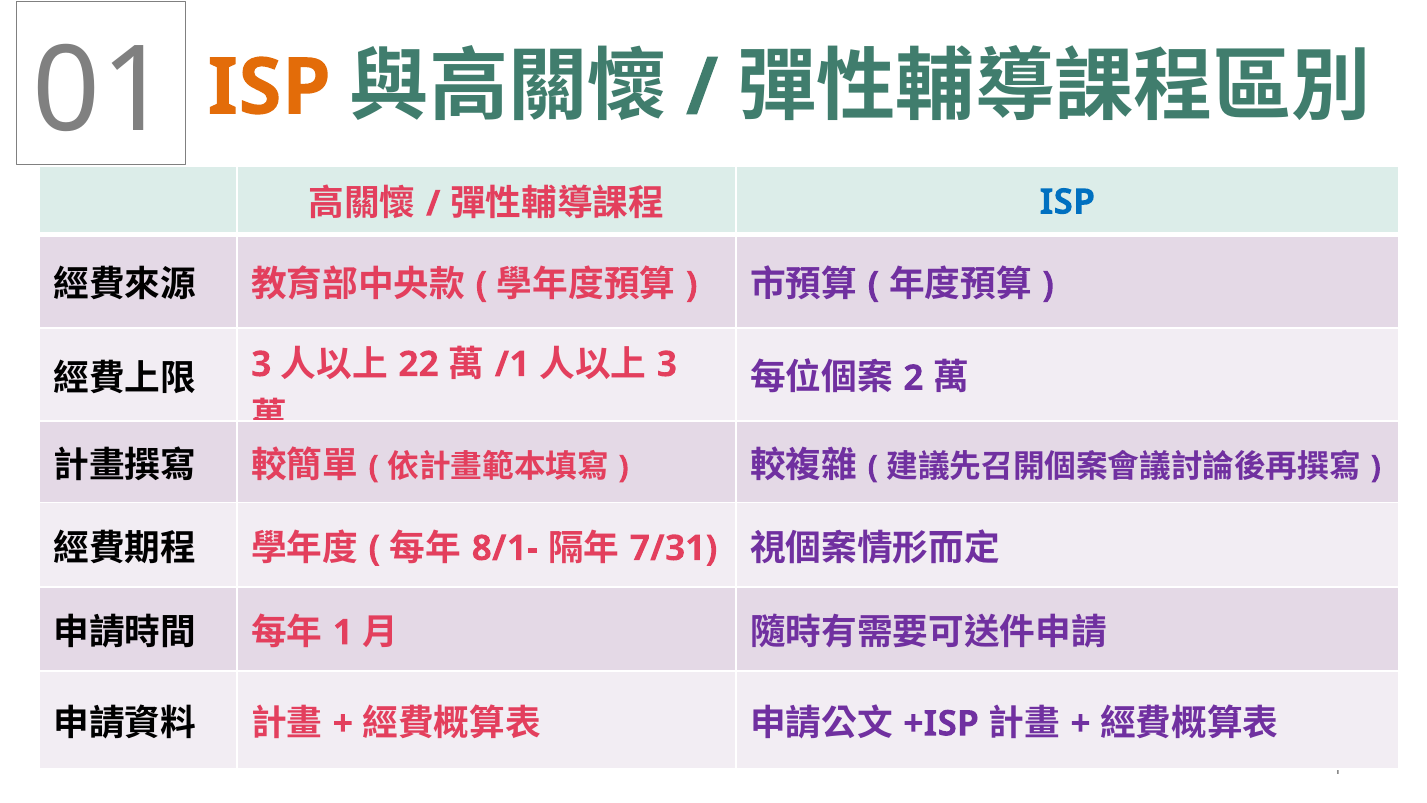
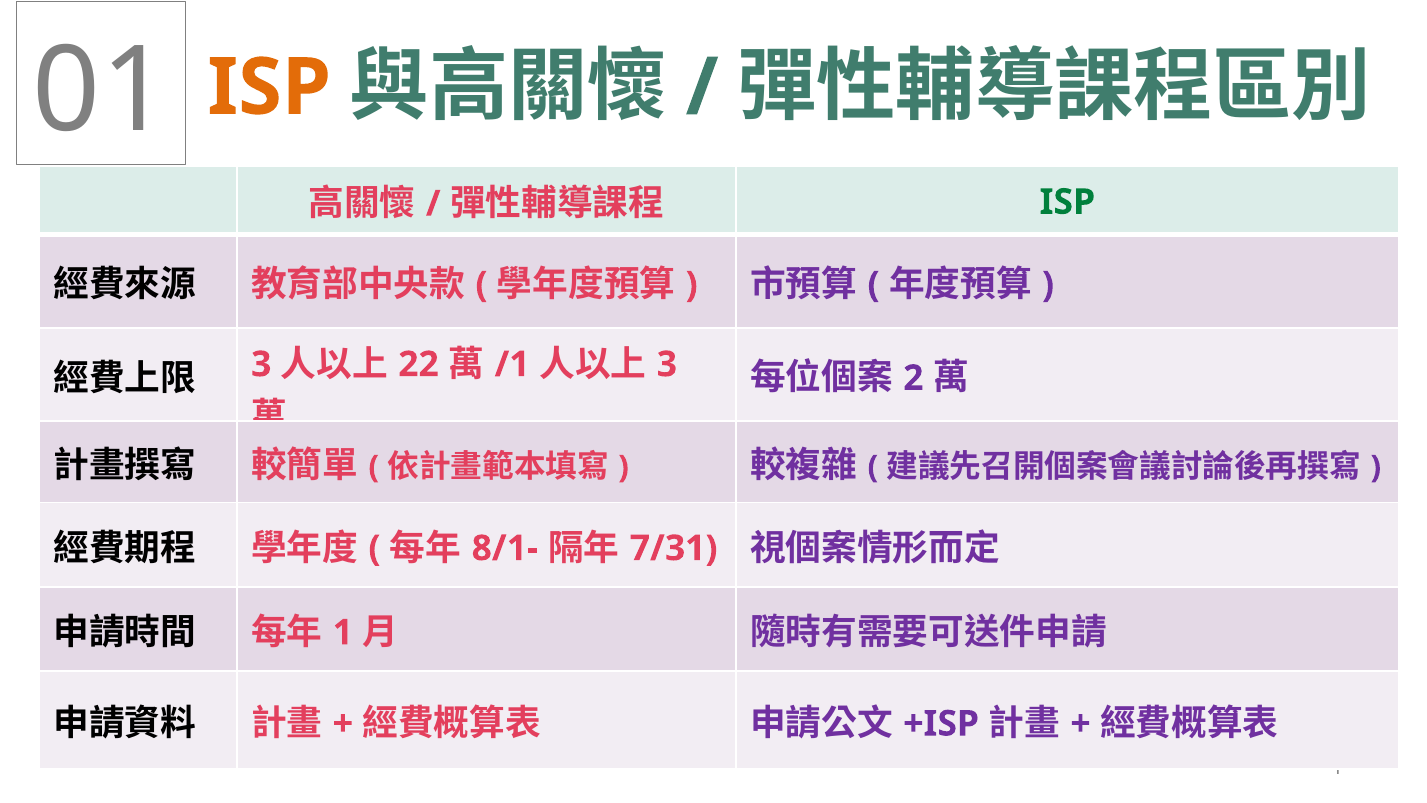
ISP colour: blue -> green (1067, 202)
